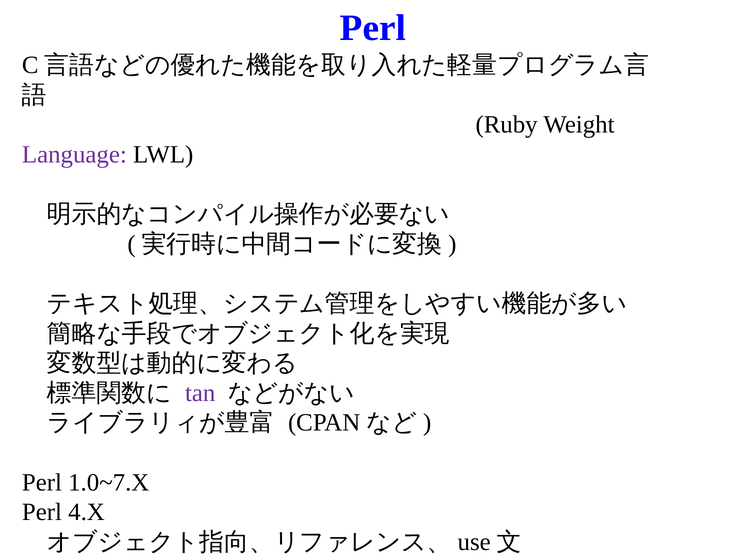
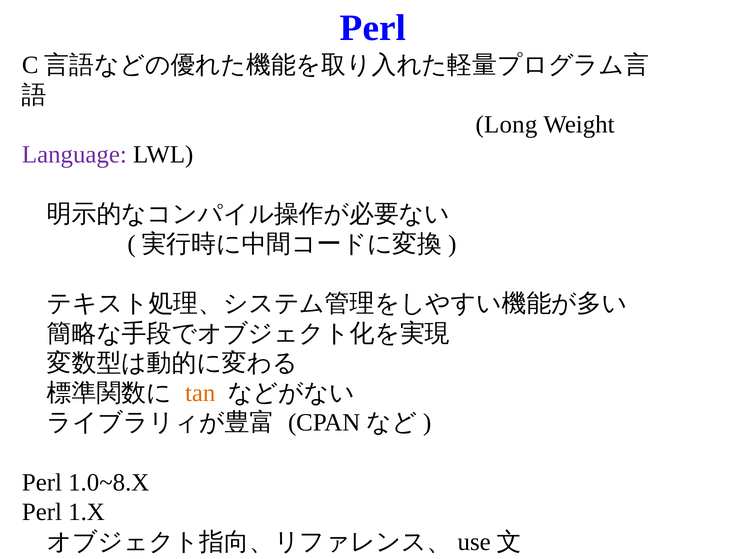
Ruby: Ruby -> Long (506, 125)
tan colour: purple -> orange (200, 393)
1.0~7.X: 1.0~7.X -> 1.0~8.X (109, 483)
4.X: 4.X -> 1.X (86, 513)
